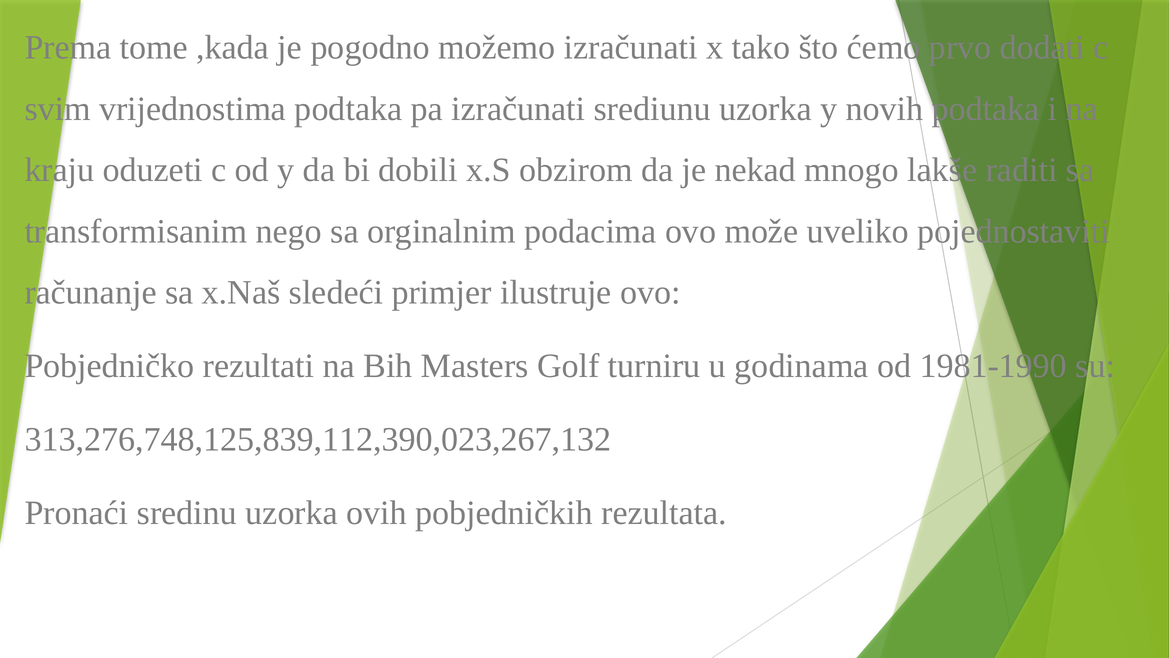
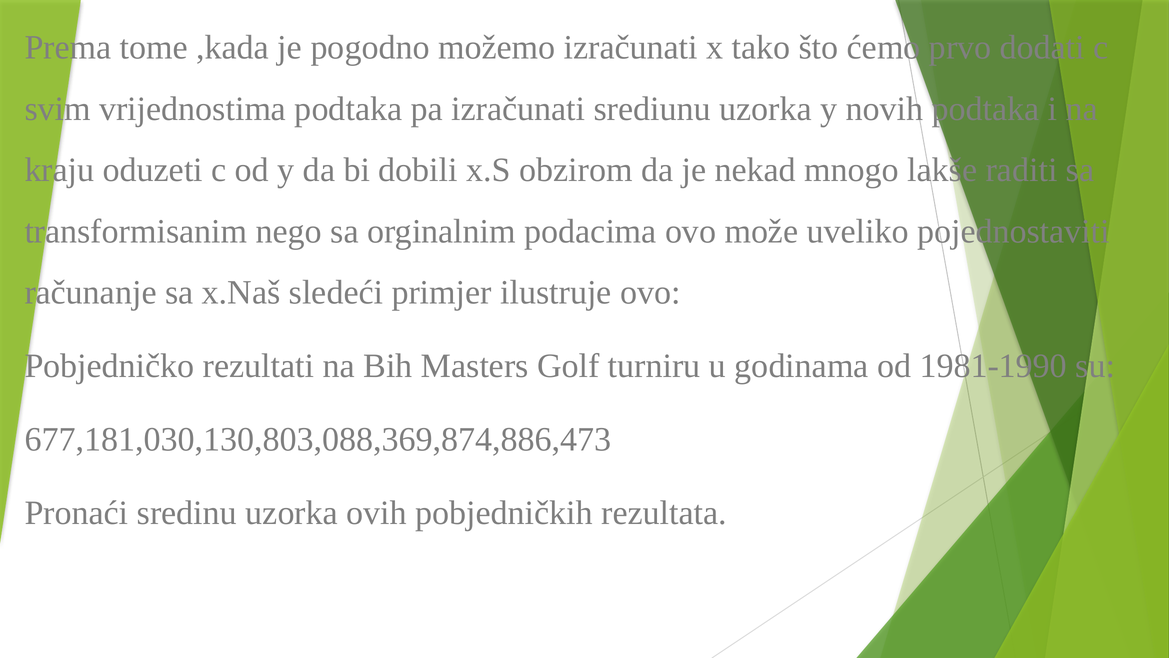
313,276,748,125,839,112,390,023,267,132: 313,276,748,125,839,112,390,023,267,132 -> 677,181,030,130,803,088,369,874,886,473 (318, 439)
